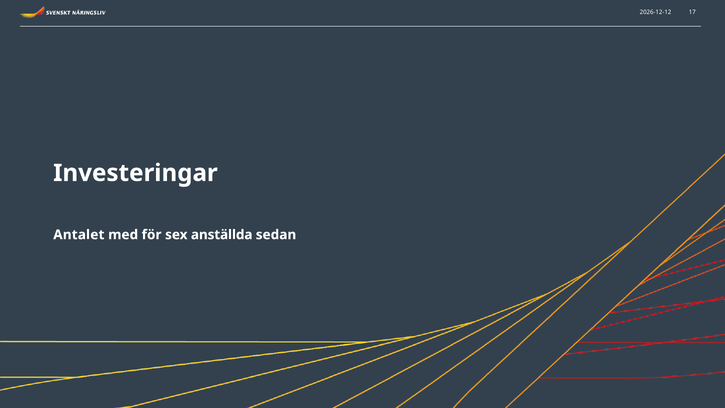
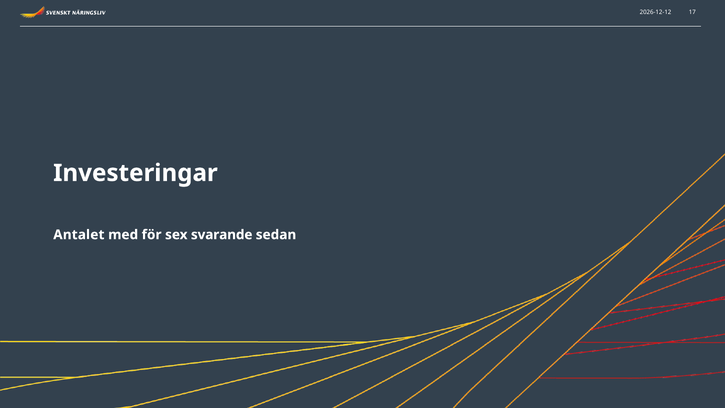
anställda: anställda -> svarande (222, 235)
